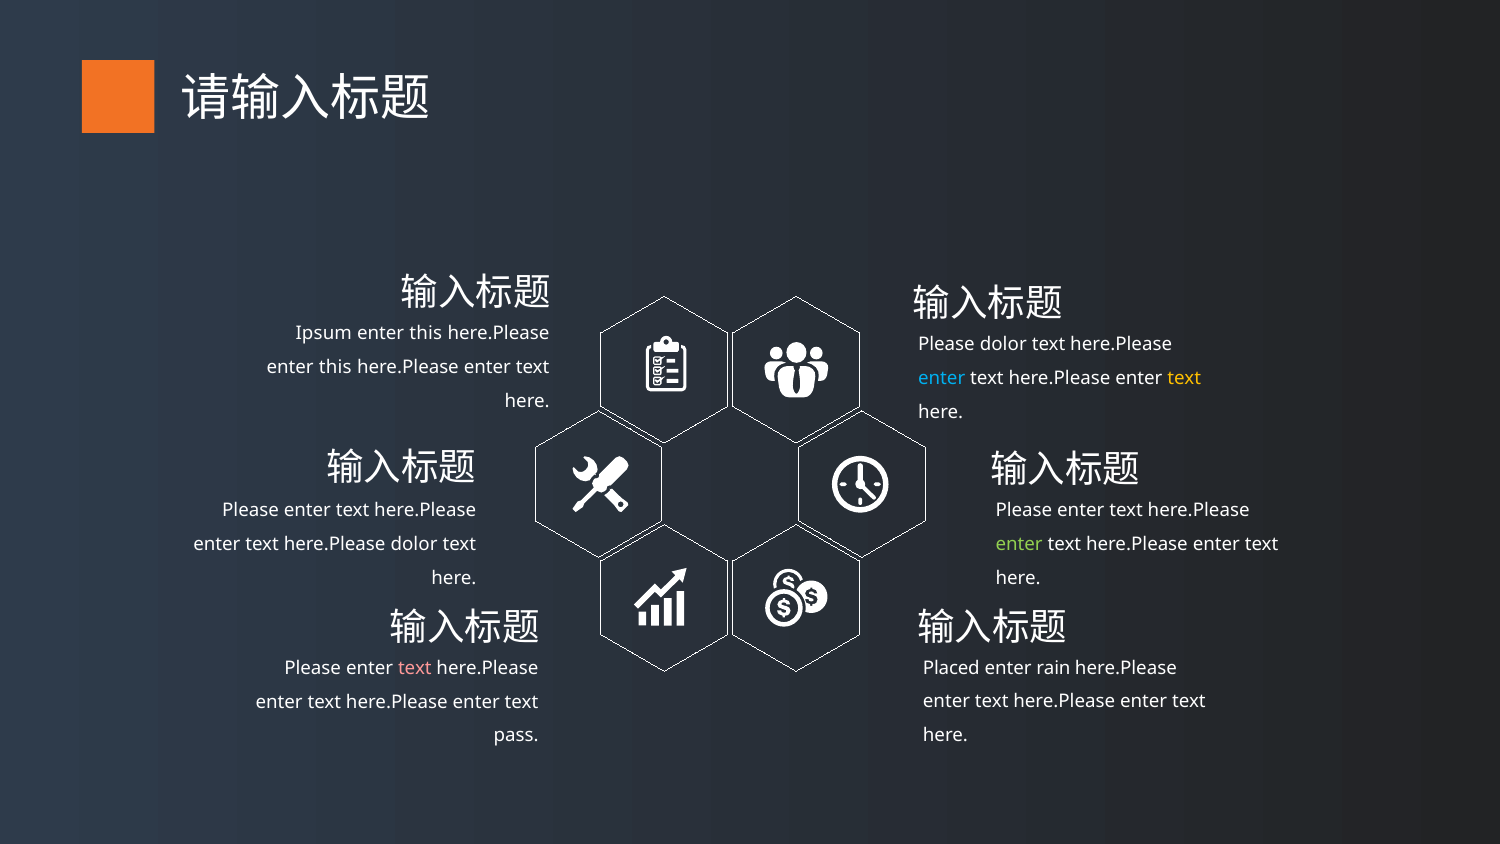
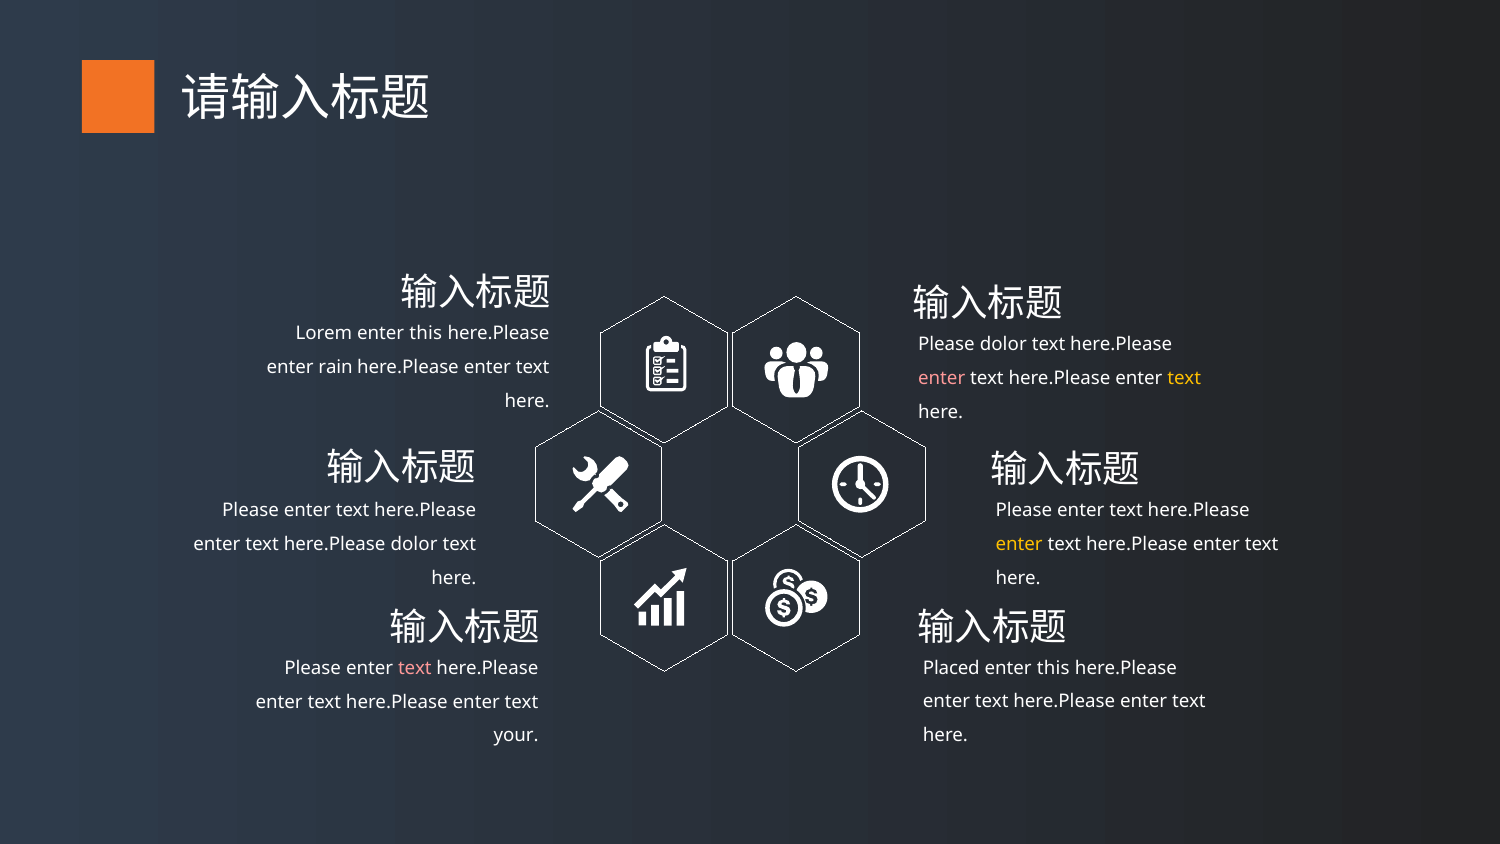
Ipsum: Ipsum -> Lorem (324, 334)
this: this -> rain (336, 367)
enter colour: light blue -> pink (942, 378)
enter colour: light green -> yellow (1019, 544)
rain: rain -> this (1053, 668)
pass: pass -> your (516, 736)
